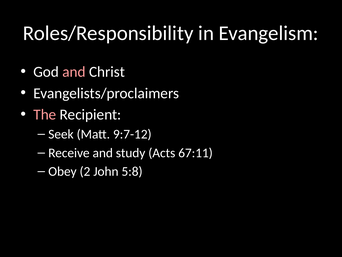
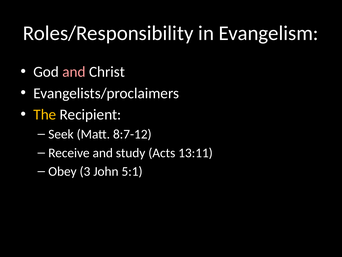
The colour: pink -> yellow (45, 114)
9:7-12: 9:7-12 -> 8:7-12 (132, 134)
67:11: 67:11 -> 13:11 (196, 153)
2: 2 -> 3 (85, 171)
5:8: 5:8 -> 5:1 (132, 171)
